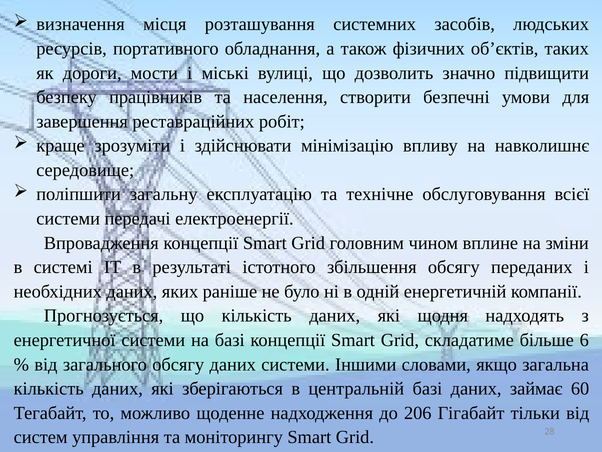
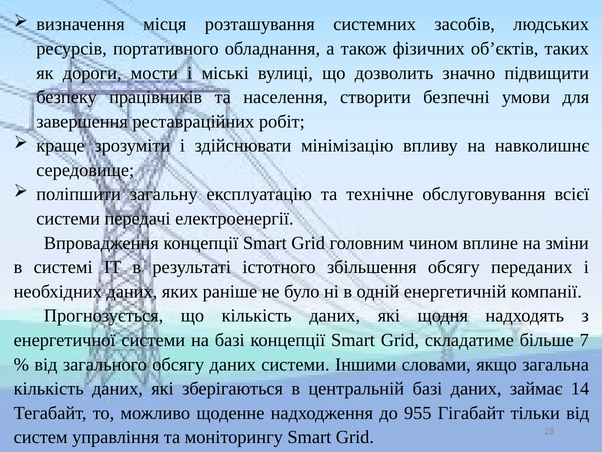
6: 6 -> 7 (584, 340)
60: 60 -> 14 (580, 388)
206: 206 -> 955 (418, 413)
